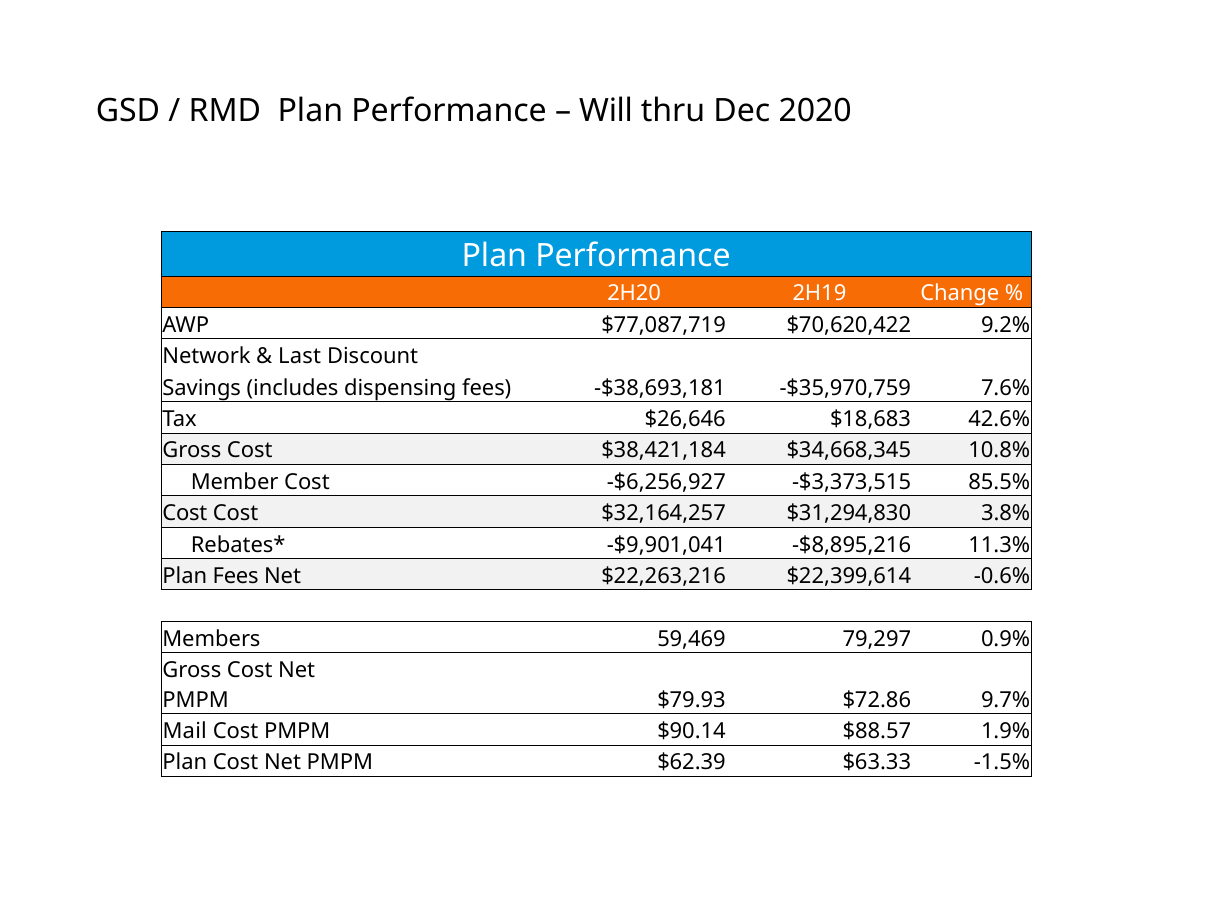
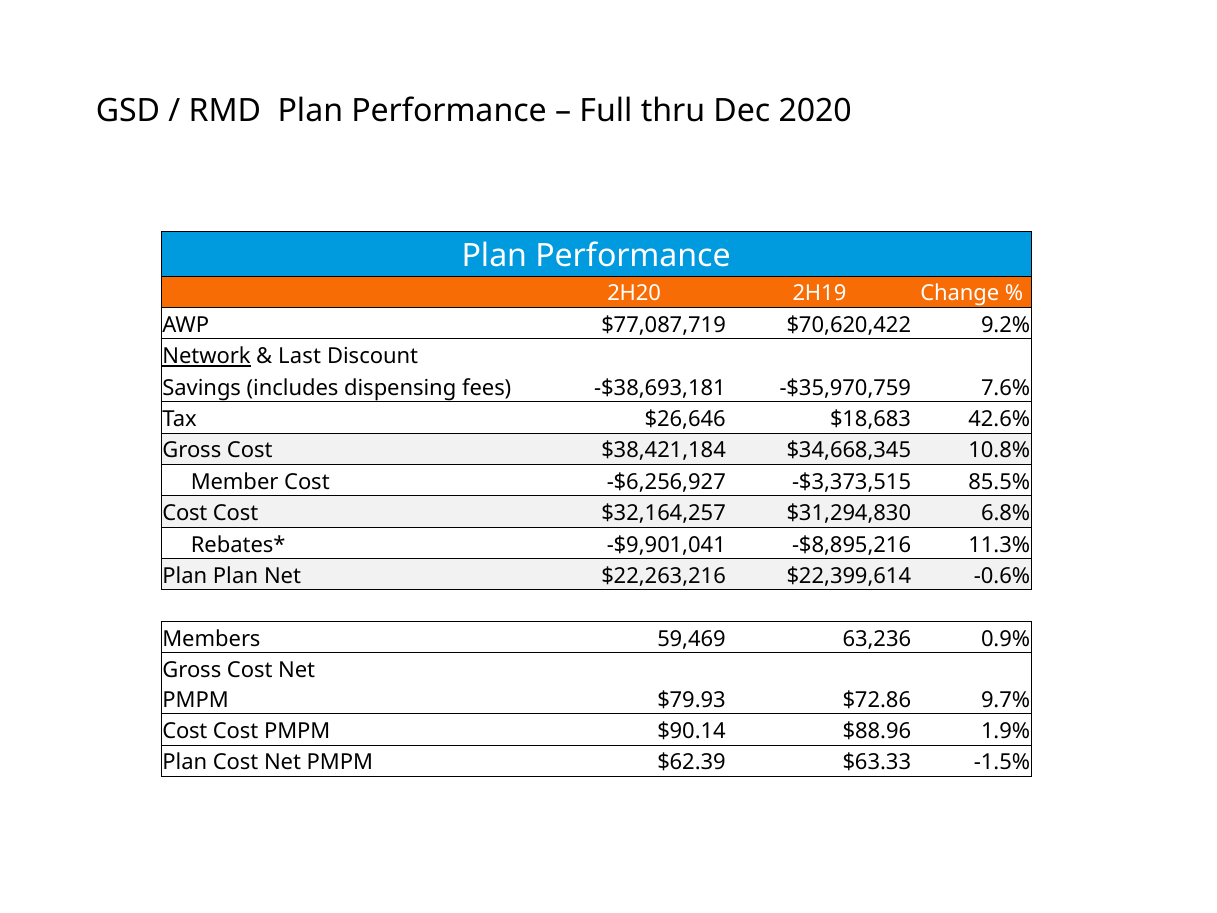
Will: Will -> Full (606, 111)
Network underline: none -> present (207, 356)
3.8%: 3.8% -> 6.8% (1006, 513)
Plan Fees: Fees -> Plan (235, 576)
79,297: 79,297 -> 63,236 (877, 639)
Mail: Mail -> Cost (185, 731)
$88.57: $88.57 -> $88.96 (877, 731)
